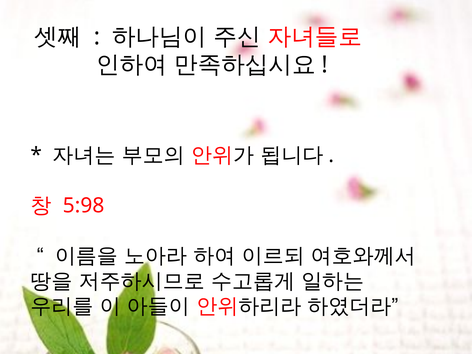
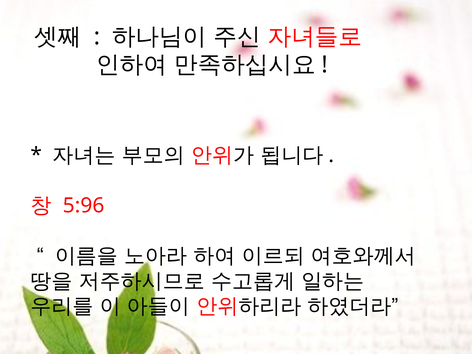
5:98: 5:98 -> 5:96 (84, 206)
